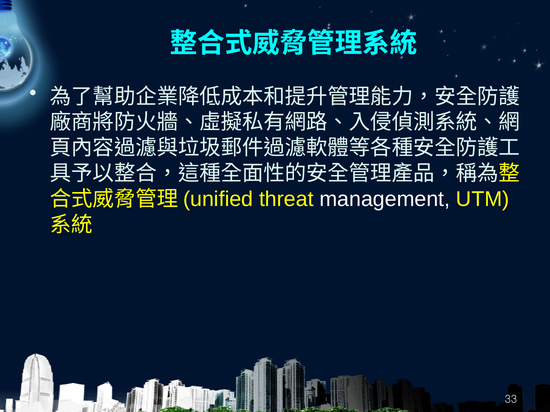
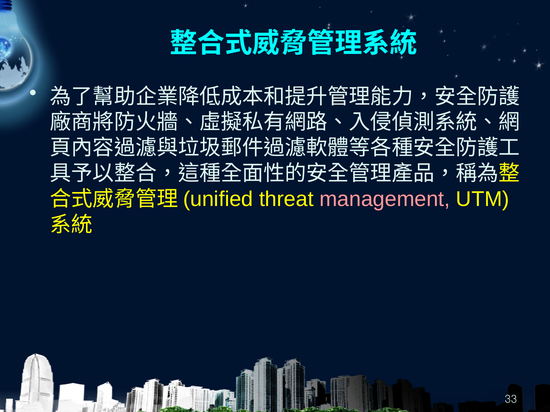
management colour: white -> pink (385, 199)
